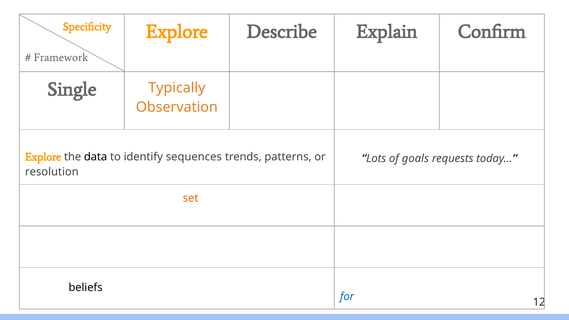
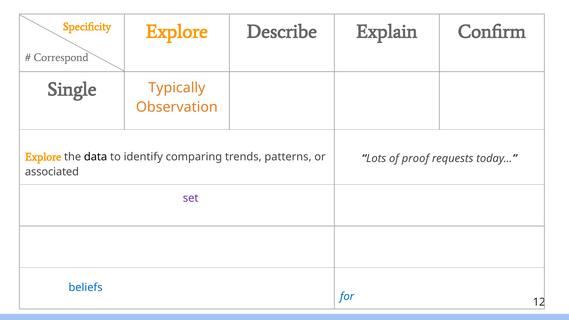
Framework: Framework -> Correspond (61, 57)
sequences: sequences -> comparing (194, 157)
goals: goals -> proof (415, 158)
resolution: resolution -> associated (52, 172)
set colour: orange -> purple (191, 198)
beliefs colour: black -> blue (86, 288)
